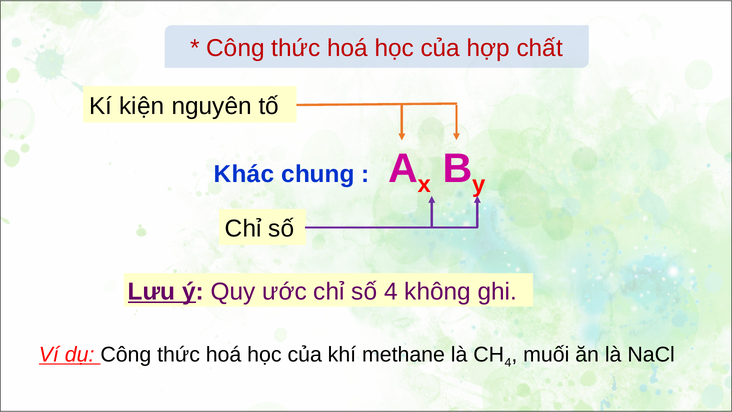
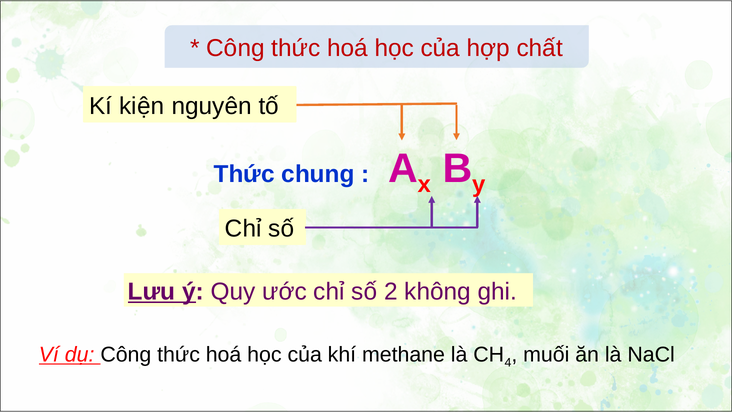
Khác: Khác -> Thức (244, 174)
số 4: 4 -> 2 (391, 291)
